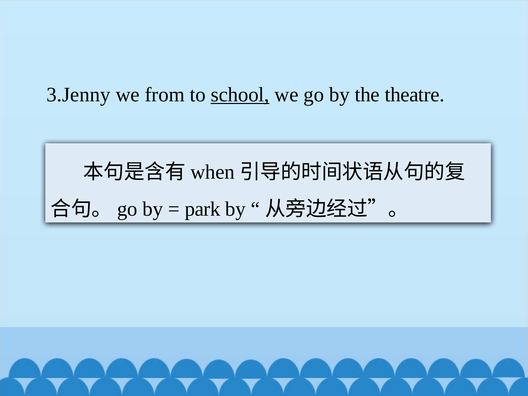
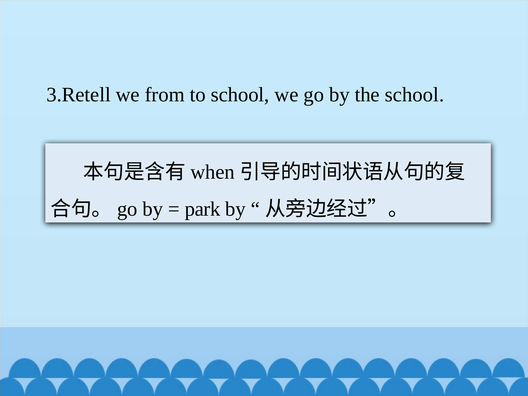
3.Jenny: 3.Jenny -> 3.Retell (79, 95)
school underline: present -> none (240, 95)
the theatre: theatre -> school (415, 95)
